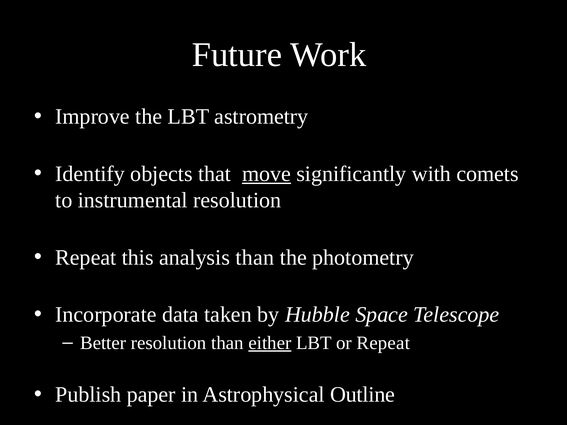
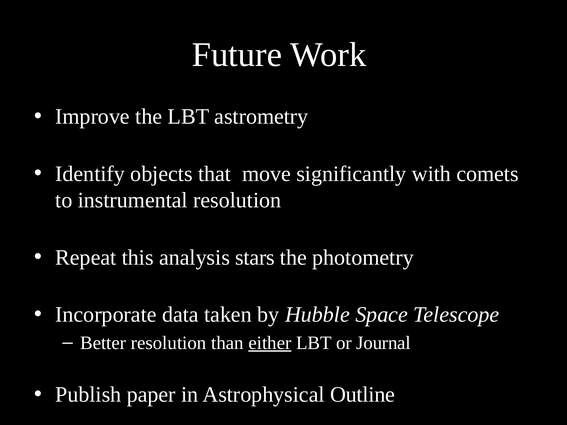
move underline: present -> none (266, 174)
analysis than: than -> stars (255, 258)
or Repeat: Repeat -> Journal (383, 343)
